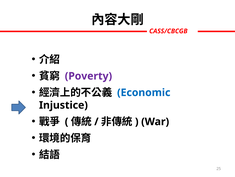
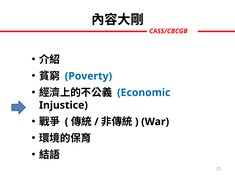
Poverty colour: purple -> blue (88, 76)
